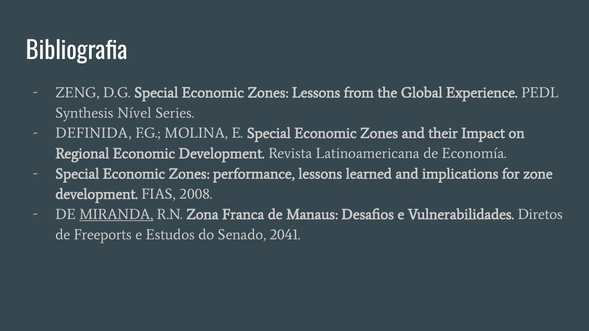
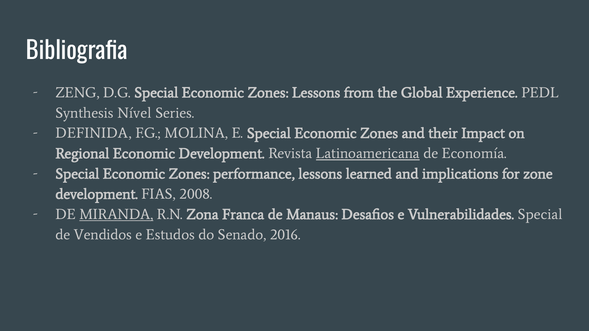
Latinoamericana underline: none -> present (368, 154)
Vulnerabilidades Diretos: Diretos -> Special (540, 215)
Freeports: Freeports -> Vendidos (103, 235)
2041: 2041 -> 2016 (285, 235)
